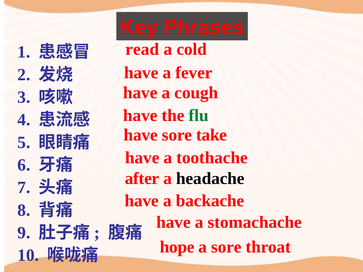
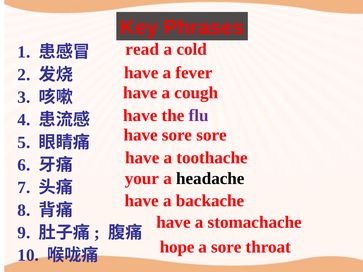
flu colour: green -> purple (199, 116)
sore take: take -> sore (212, 135)
after: after -> your (142, 179)
